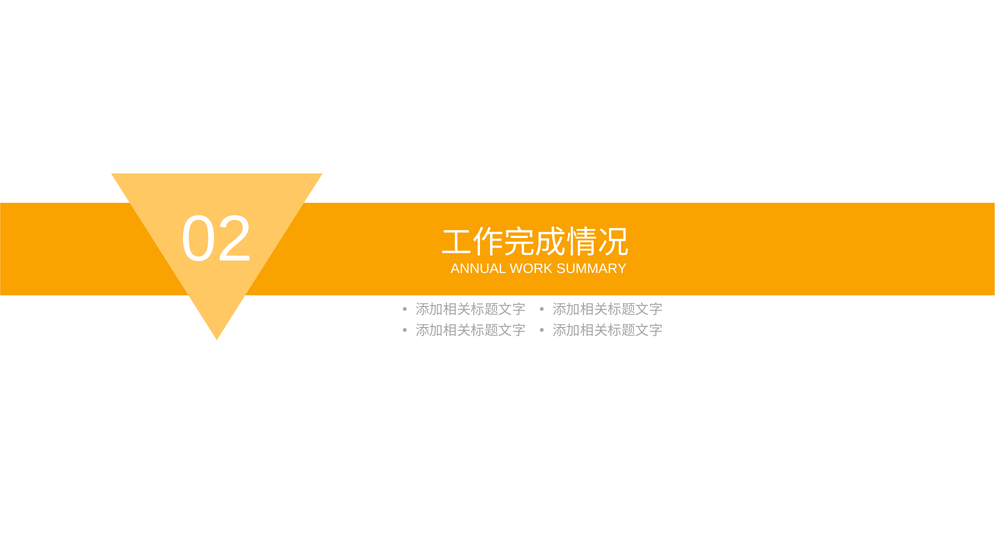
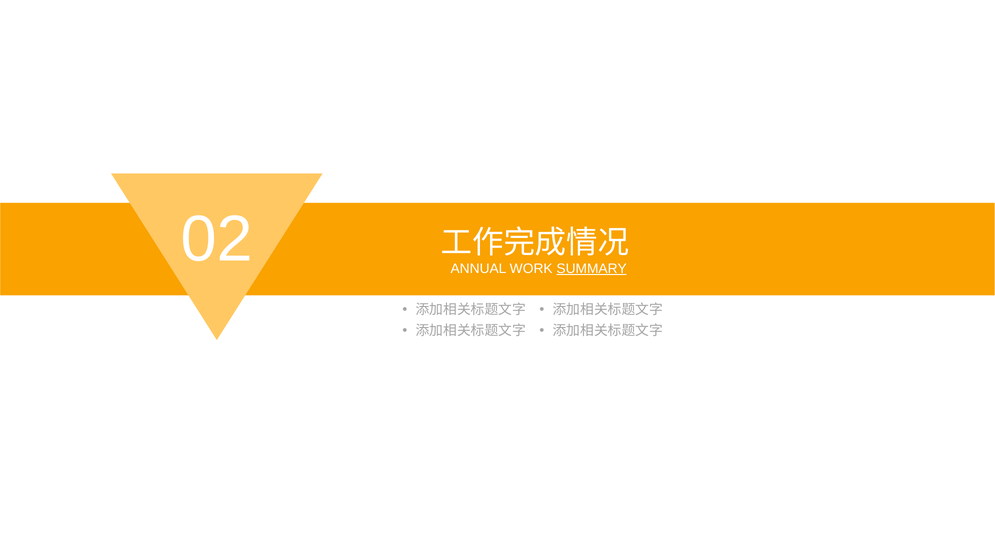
SUMMARY underline: none -> present (592, 269)
